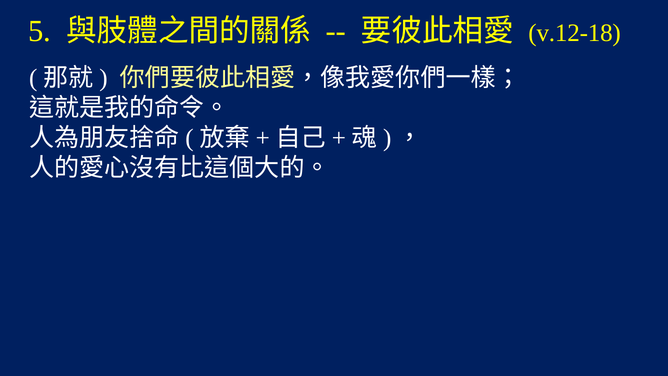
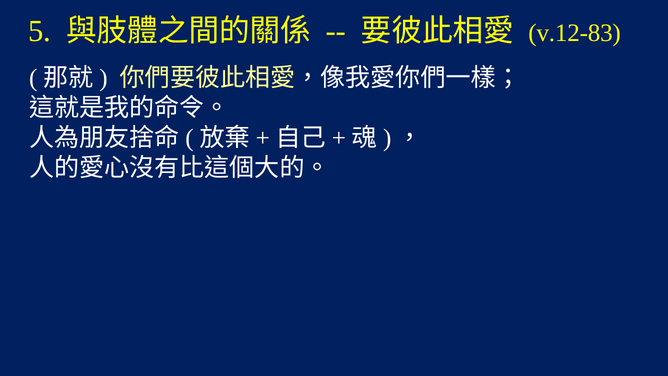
v.12-18: v.12-18 -> v.12-83 (575, 33)
